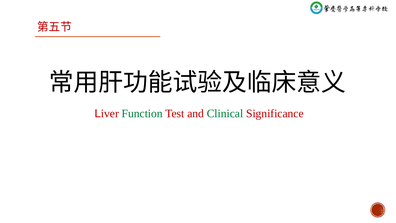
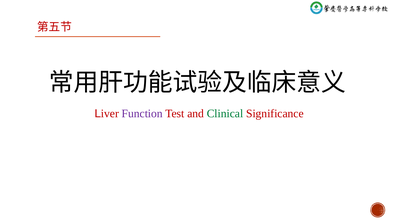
Function colour: green -> purple (142, 114)
